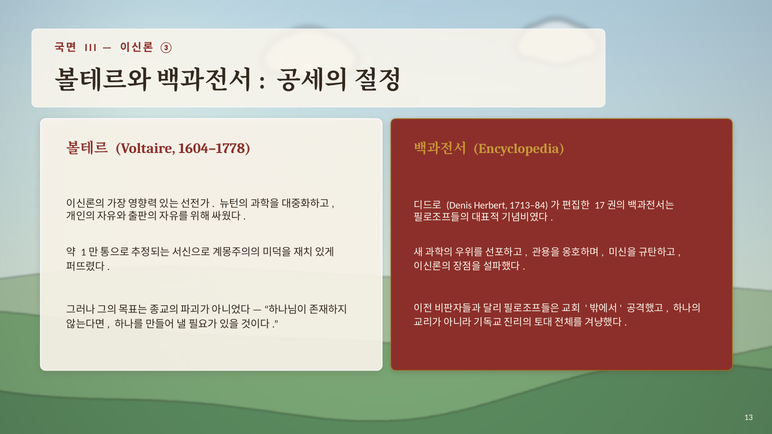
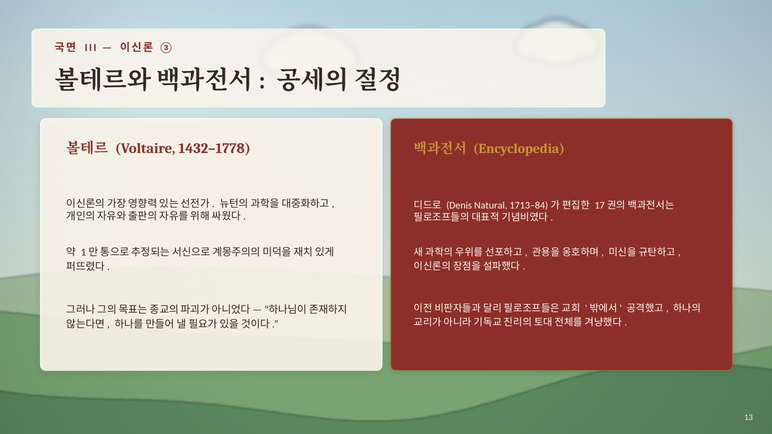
1604–1778: 1604–1778 -> 1432–1778 (215, 149)
Herbert: Herbert -> Natural (491, 206)
